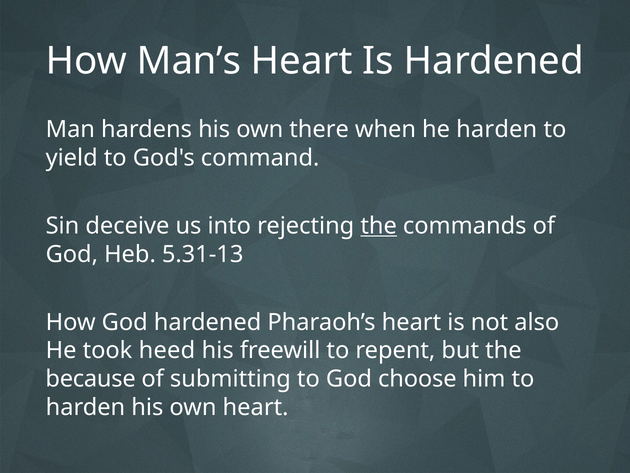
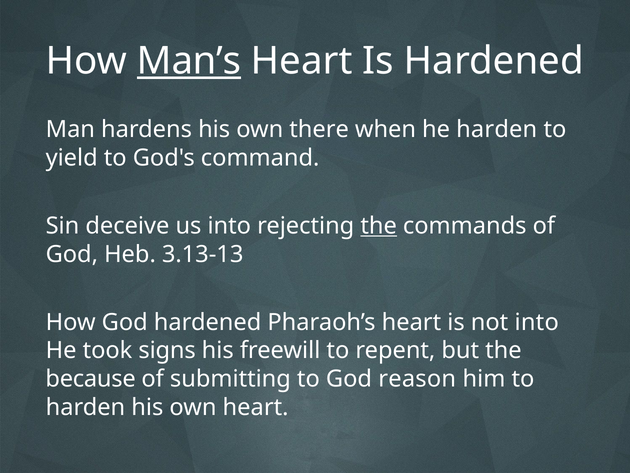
Man’s underline: none -> present (189, 61)
5.31-13: 5.31-13 -> 3.13-13 (203, 254)
not also: also -> into (537, 322)
heed: heed -> signs (167, 350)
choose: choose -> reason (417, 379)
